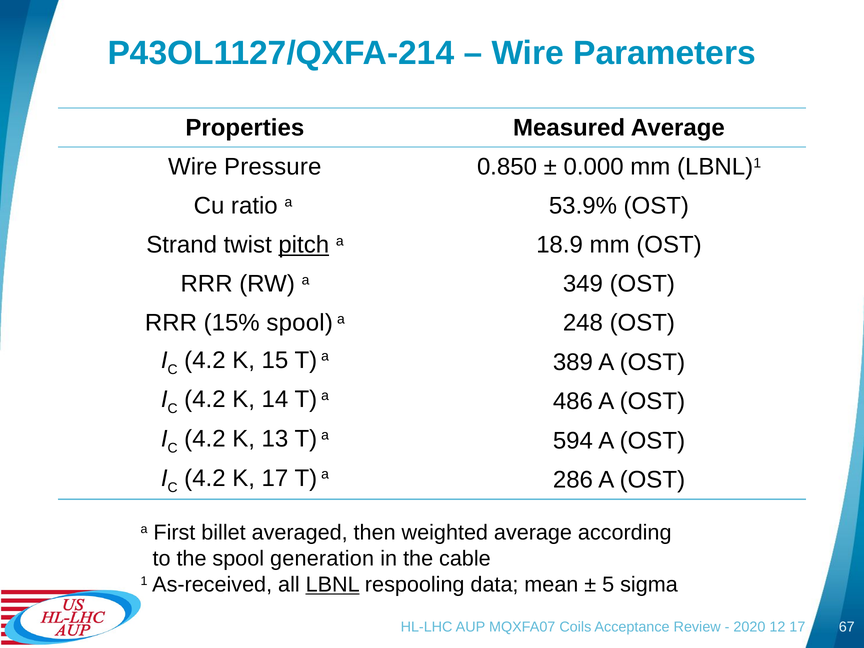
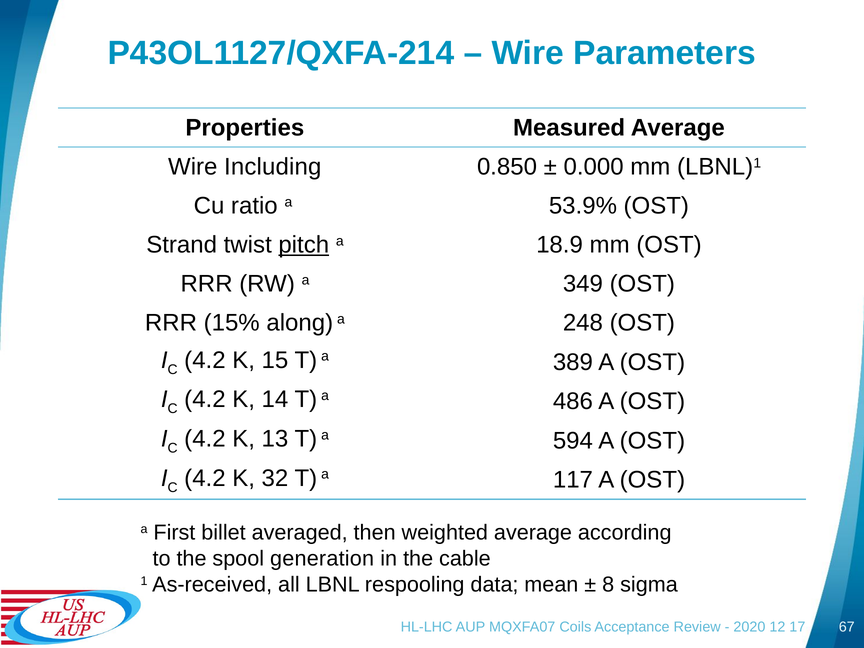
Pressure: Pressure -> Including (273, 167)
15% spool: spool -> along (300, 323)
K 17: 17 -> 32 (275, 478)
286: 286 -> 117 (573, 480)
LBNL underline: present -> none (333, 585)
5: 5 -> 8 (608, 585)
